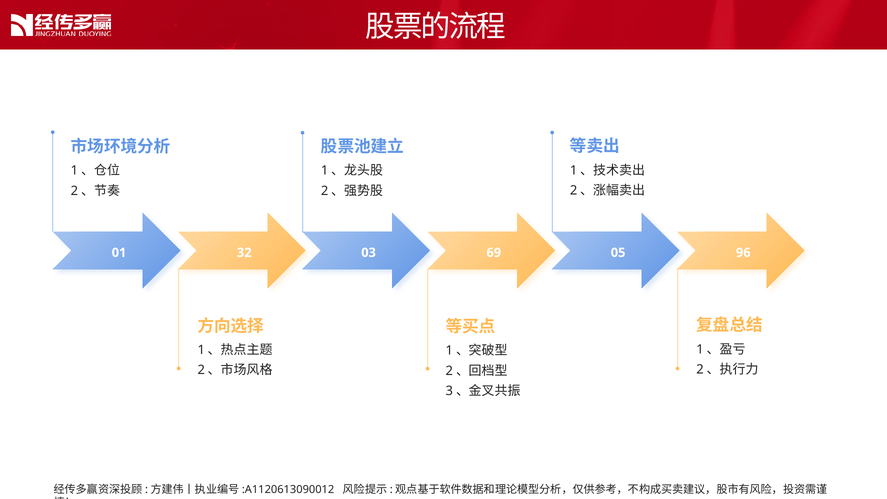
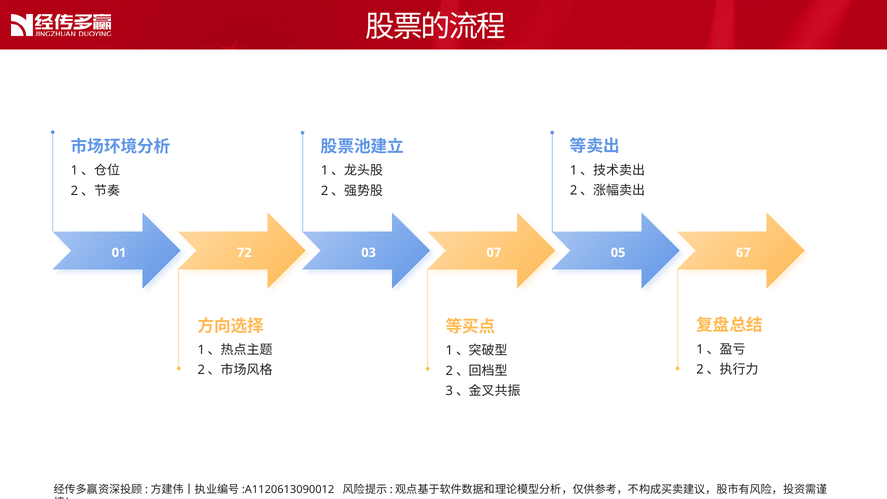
32: 32 -> 72 (244, 253)
69: 69 -> 07 (494, 253)
96: 96 -> 67 (743, 253)
